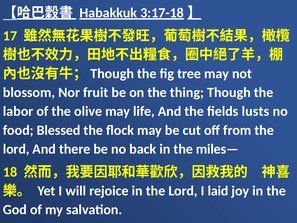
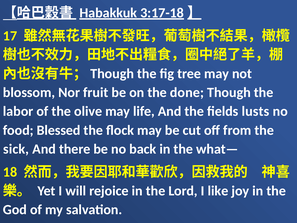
thing: thing -> done (187, 92)
lord: lord -> sick (16, 149)
miles—: miles— -> what— (217, 149)
laid: laid -> like (218, 191)
